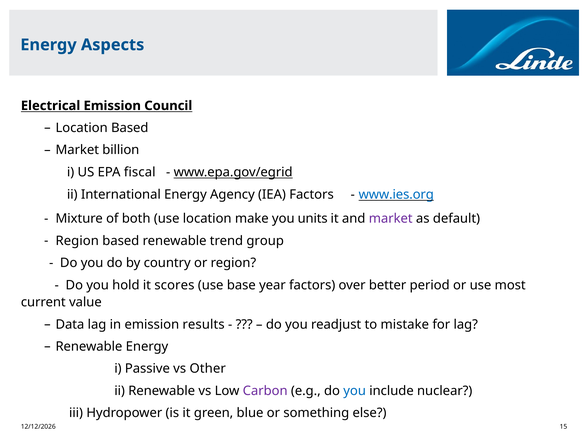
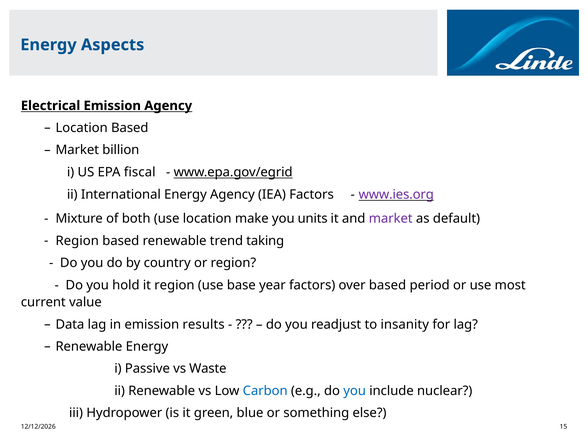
Emission Council: Council -> Agency (168, 106)
www.ies.org colour: blue -> purple (396, 194)
group: group -> taking (265, 241)
it scores: scores -> region (174, 285)
over better: better -> based (388, 285)
mistake: mistake -> insanity (405, 324)
Other: Other -> Waste (208, 369)
Carbon colour: purple -> blue (265, 391)
